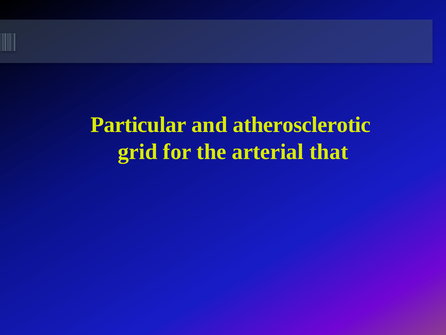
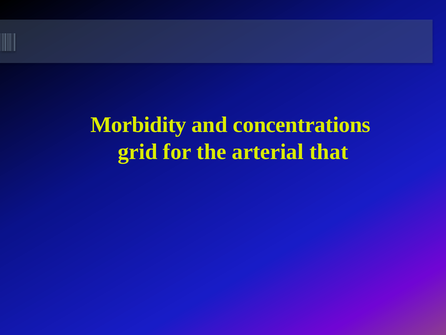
Particular: Particular -> Morbidity (138, 125)
atherosclerotic: atherosclerotic -> concentrations (302, 125)
